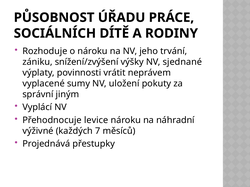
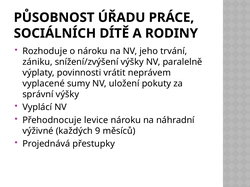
sjednané: sjednané -> paralelně (182, 62)
správní jiným: jiným -> výšky (67, 95)
7: 7 -> 9 (98, 131)
